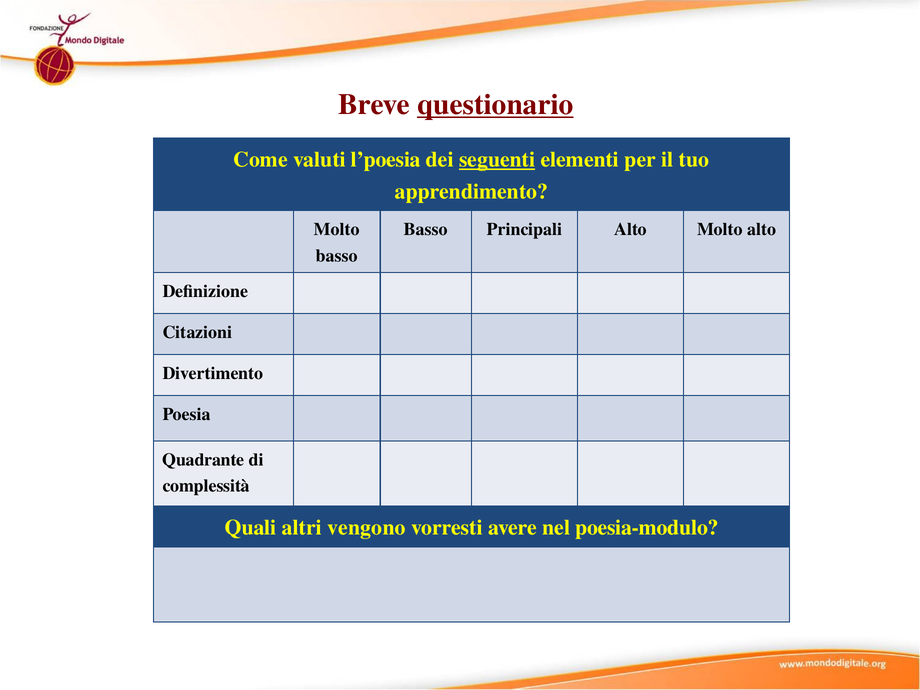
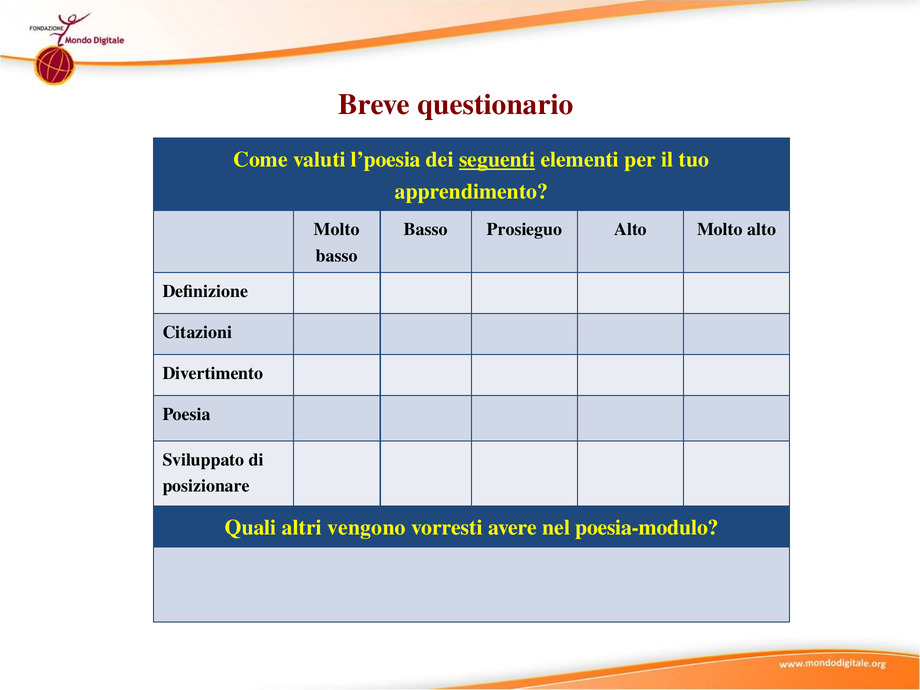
questionario underline: present -> none (495, 105)
Principali: Principali -> Prosieguo (524, 229)
Quadrante: Quadrante -> Sviluppato (203, 460)
complessità: complessità -> posizionare (206, 486)
